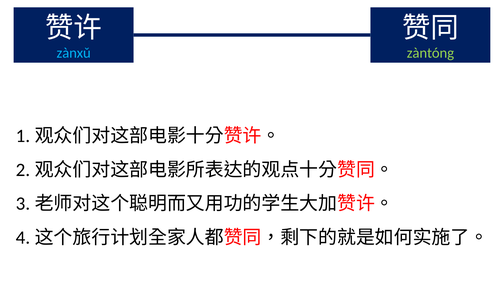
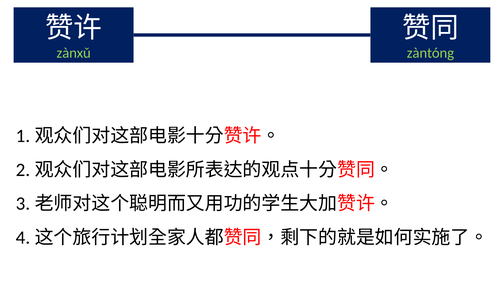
zànxǔ colour: light blue -> light green (74, 53)
